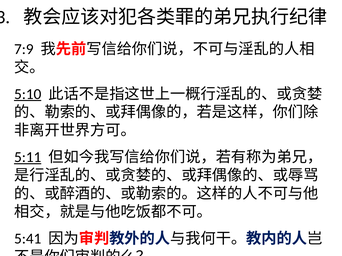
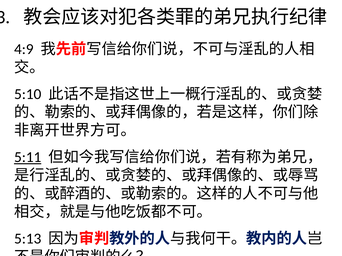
7:9: 7:9 -> 4:9 (24, 49)
5:10 underline: present -> none (28, 94)
5:41: 5:41 -> 5:13 (28, 239)
